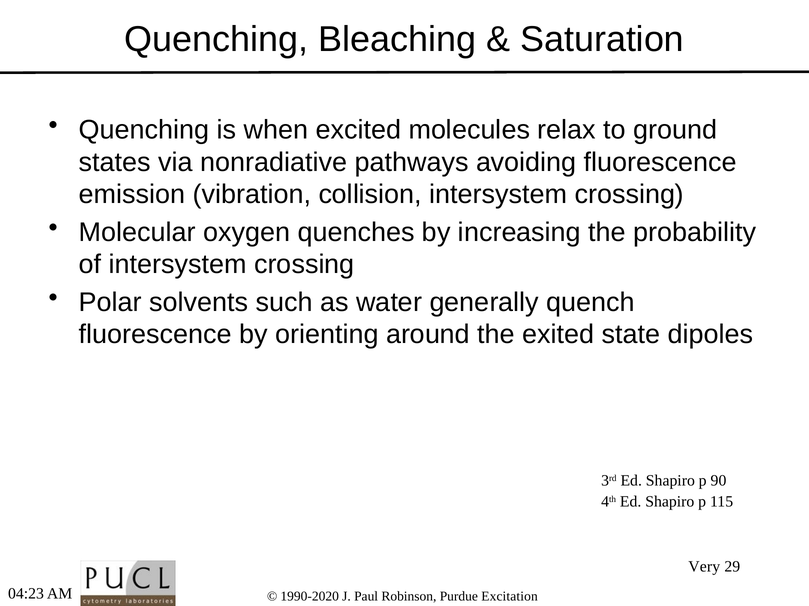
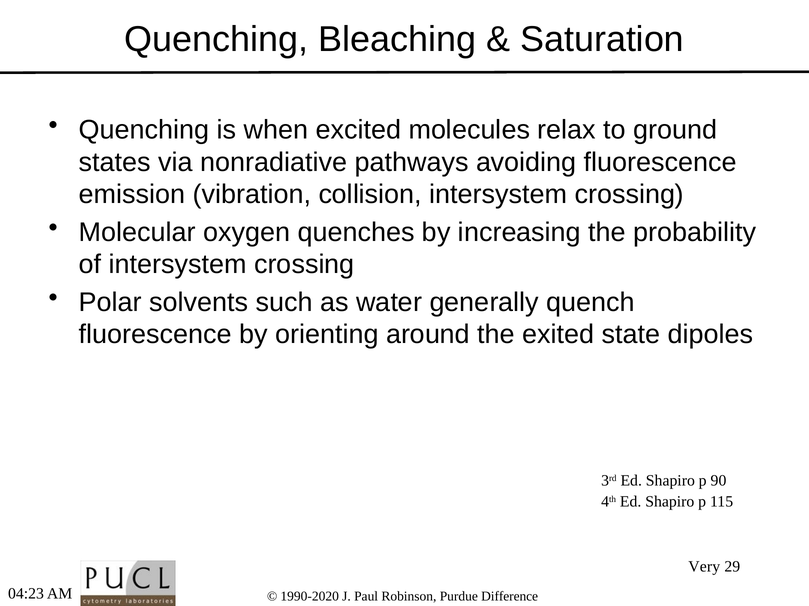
Excitation: Excitation -> Difference (510, 597)
